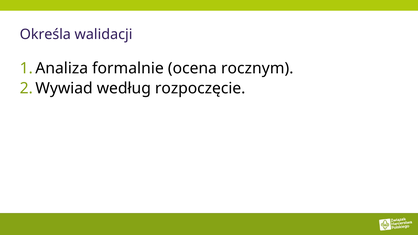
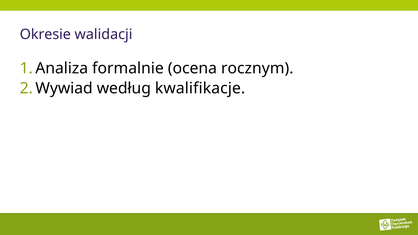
Określa: Określa -> Okresie (45, 34)
rozpoczęcie: rozpoczęcie -> kwalifikacje (200, 88)
